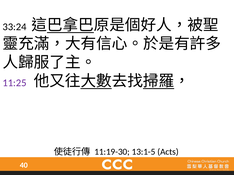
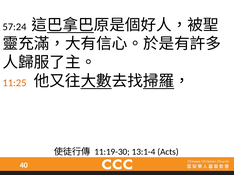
33:24: 33:24 -> 57:24 (15, 27)
11:25 colour: purple -> orange (15, 83)
13:1-5: 13:1-5 -> 13:1-4 (144, 152)
